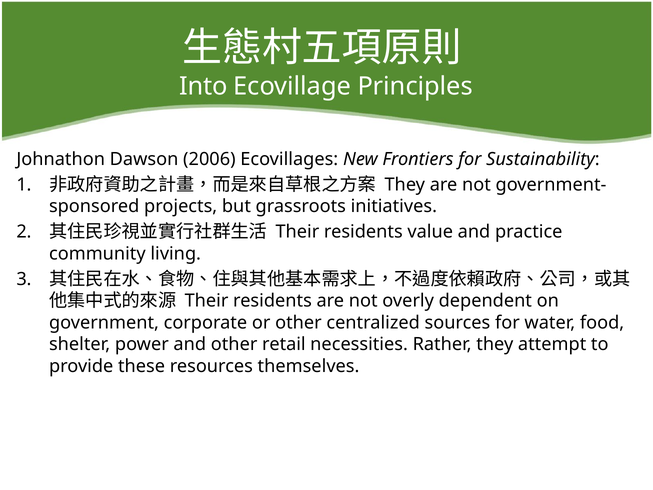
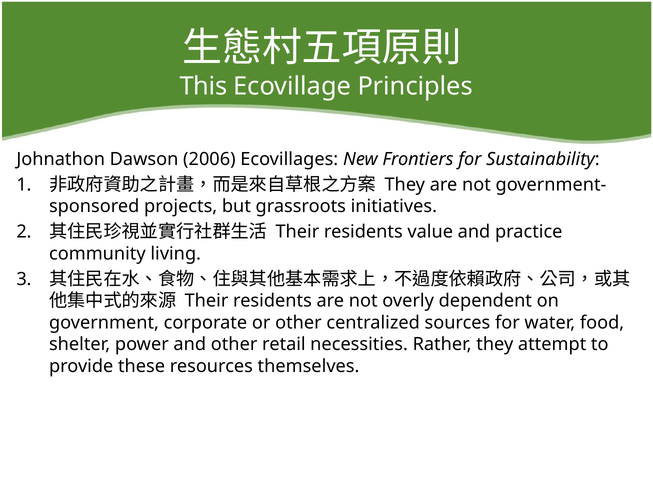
Into: Into -> This (204, 86)
